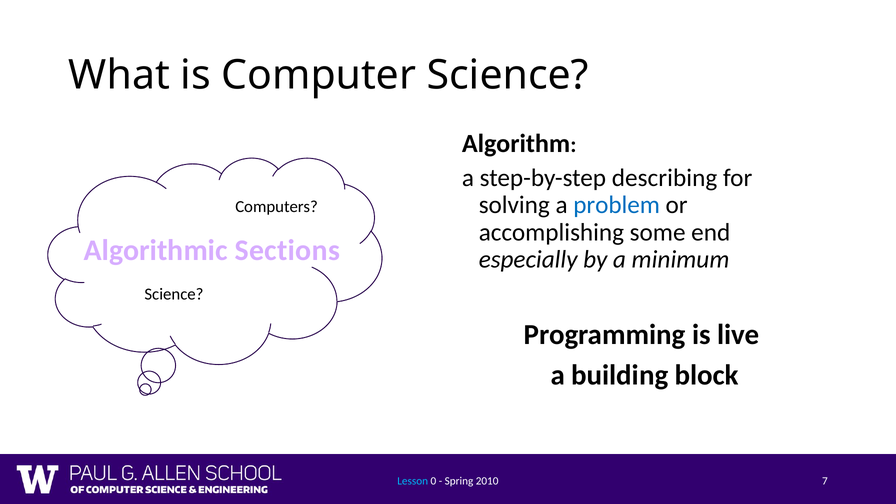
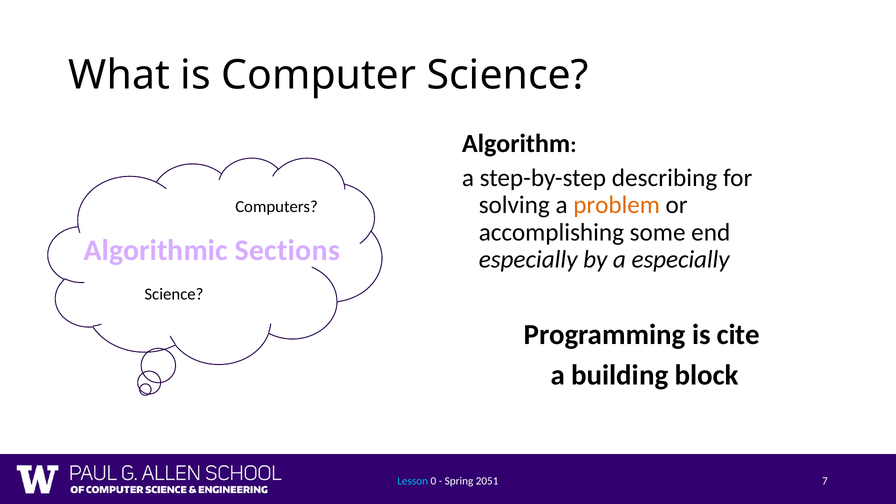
problem colour: blue -> orange (617, 205)
a minimum: minimum -> especially (681, 259)
live: live -> cite (738, 335)
2010: 2010 -> 2051 (487, 481)
